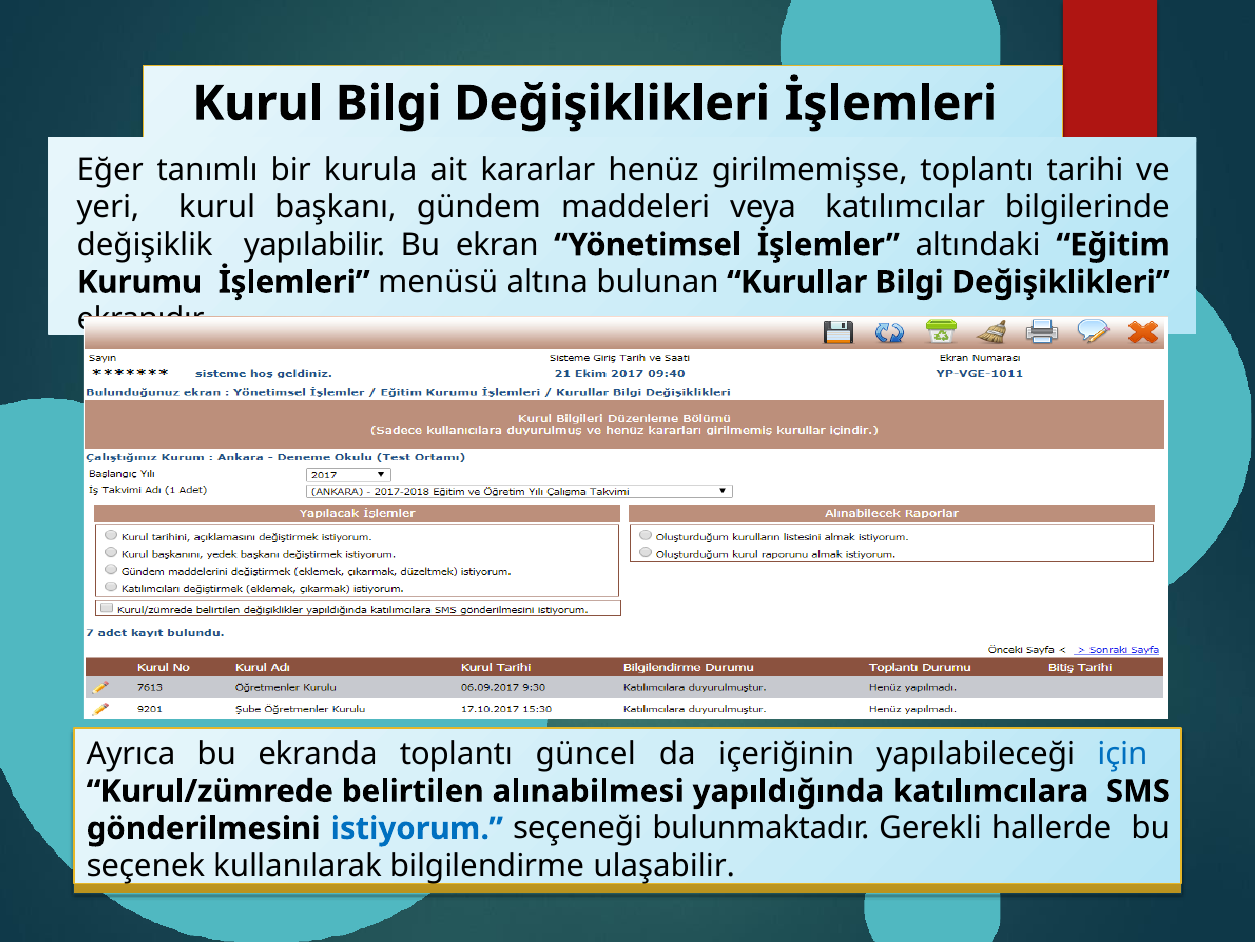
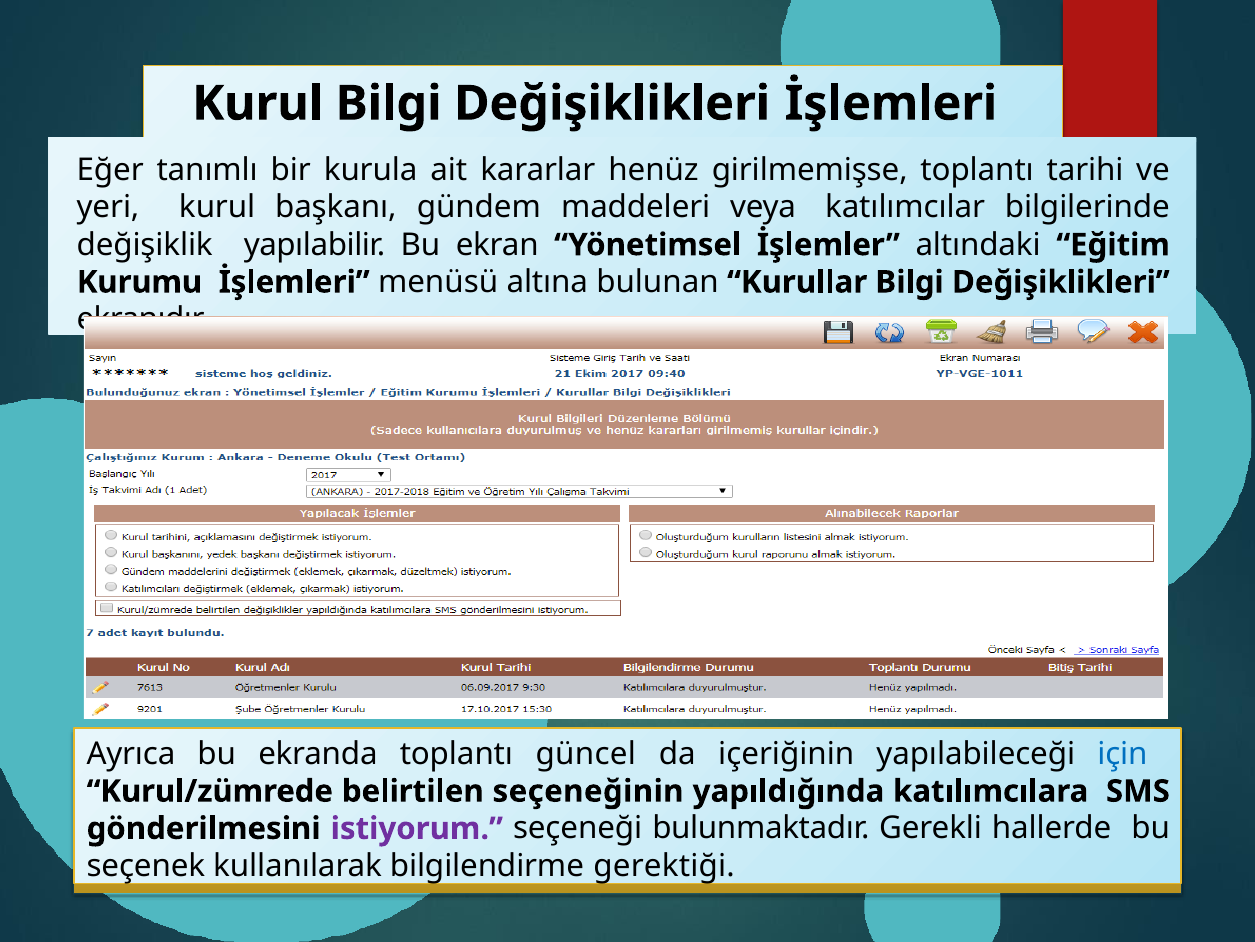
alınabilmesi: alınabilmesi -> seçeneğinin (588, 791)
istiyorum colour: blue -> purple (417, 828)
ulaşabilir: ulaşabilir -> gerektiği (664, 865)
